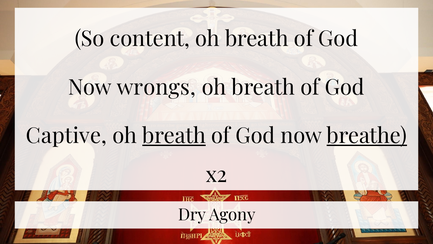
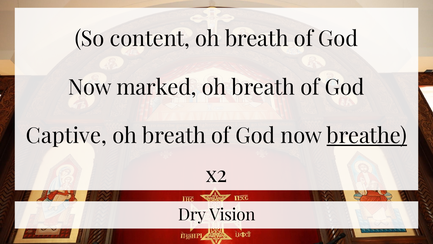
wrongs: wrongs -> marked (156, 87)
breath underline: present -> none (174, 136)
Agony: Agony -> Vision (232, 214)
